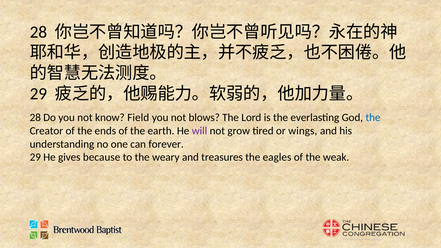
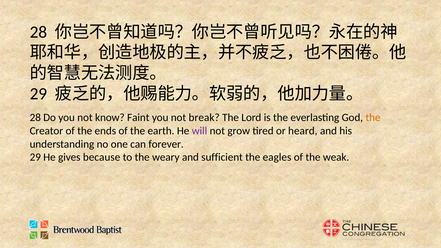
Field: Field -> Faint (138, 118)
blows: blows -> break (204, 118)
the colour: blue -> orange (373, 118)
wings: wings -> heard (303, 131)
treasures: treasures -> sufficient (222, 157)
